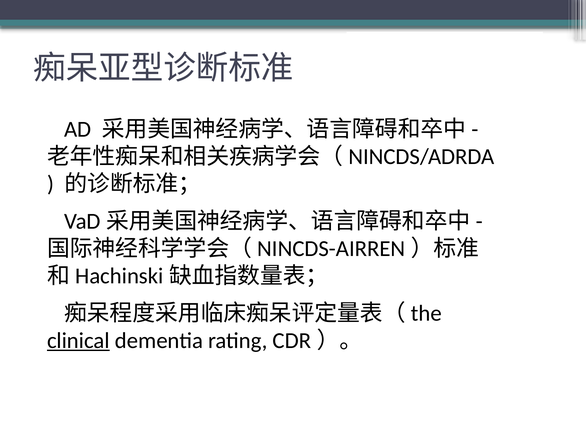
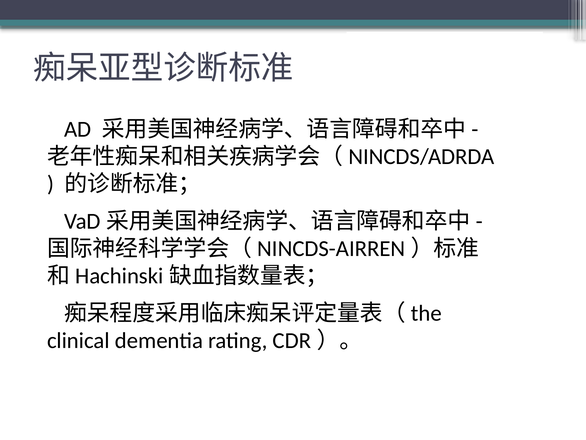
clinical underline: present -> none (78, 340)
